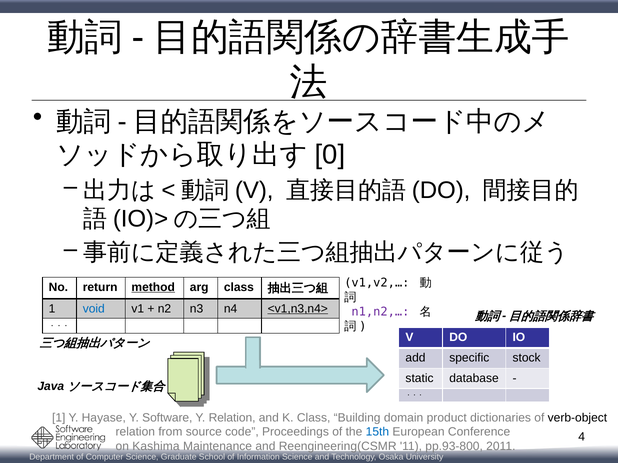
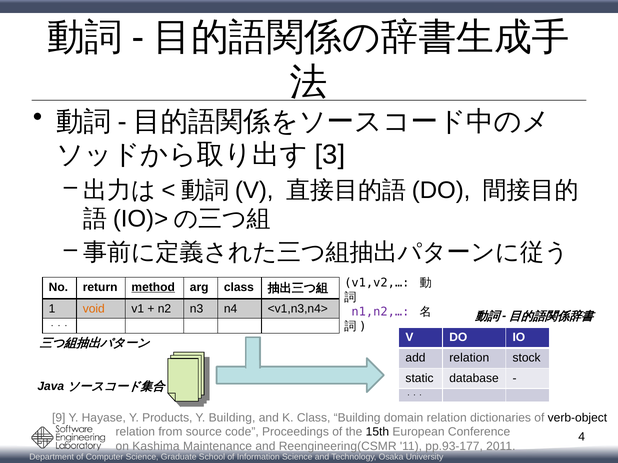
0: 0 -> 3 (330, 155)
void colour: blue -> orange (94, 309)
<v1,n3,n4> underline: present -> none (298, 309)
add specific: specific -> relation (469, 358)
1: 1 -> 9 (59, 418)
Software: Software -> Products (167, 418)
Y Relation: Relation -> Building (232, 418)
domain product: product -> relation (447, 418)
15th colour: blue -> black (377, 432)
pp.93-800: pp.93-800 -> pp.93-177 (454, 447)
